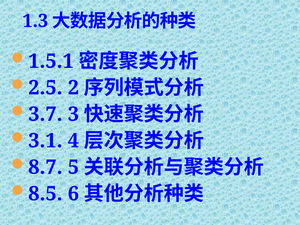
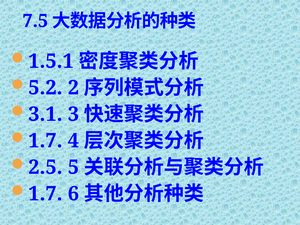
1.3: 1.3 -> 7.5 (35, 21)
2.5: 2.5 -> 5.2 (45, 88)
3.7: 3.7 -> 3.1 (45, 114)
3.1: 3.1 -> 1.7 (45, 141)
8.7: 8.7 -> 2.5 (45, 167)
8.5: 8.5 -> 1.7 (45, 194)
